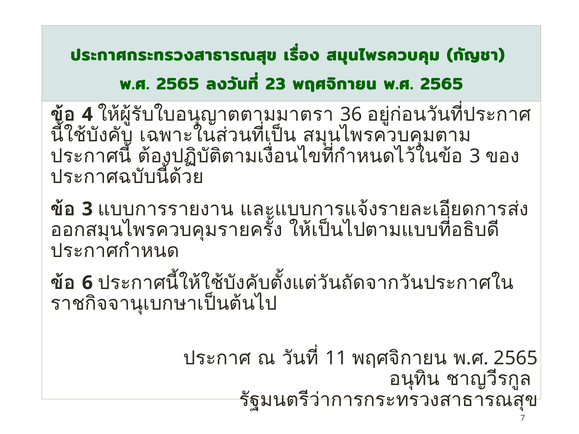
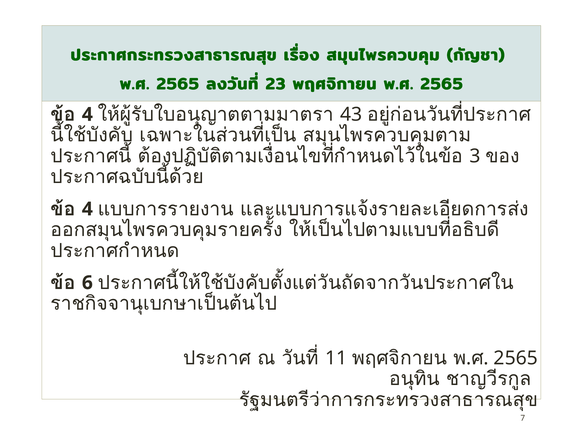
36: 36 -> 43 (351, 115)
3: 3 -> 4 (87, 209)
